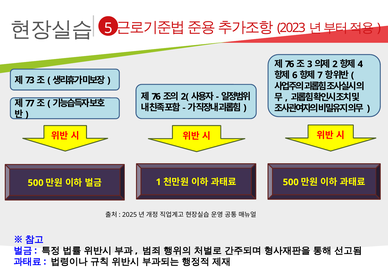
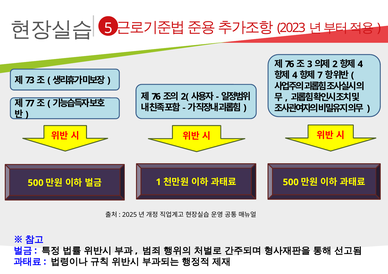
6: 6 -> 4 (295, 75)
